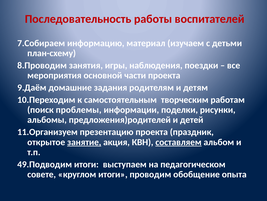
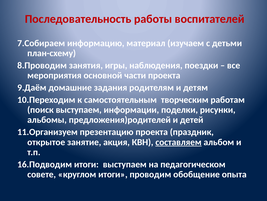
поиск проблемы: проблемы -> выступаем (79, 109)
занятие underline: present -> none (84, 142)
49.Подводим: 49.Подводим -> 16.Подводим (45, 164)
